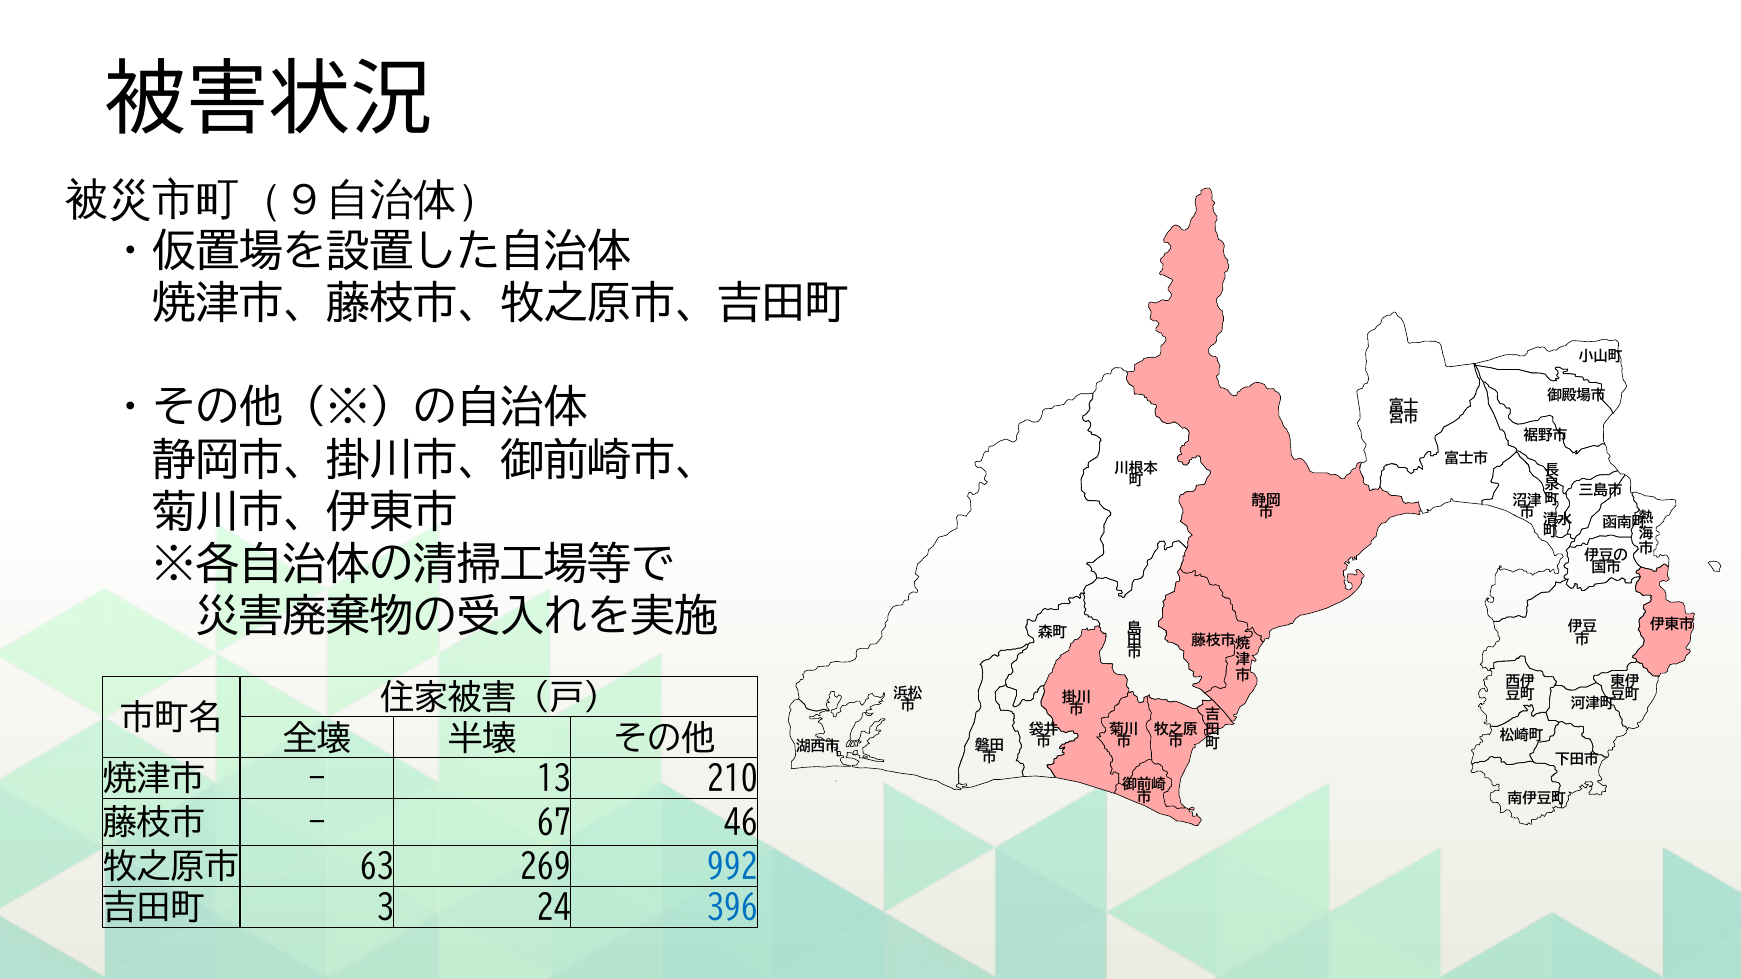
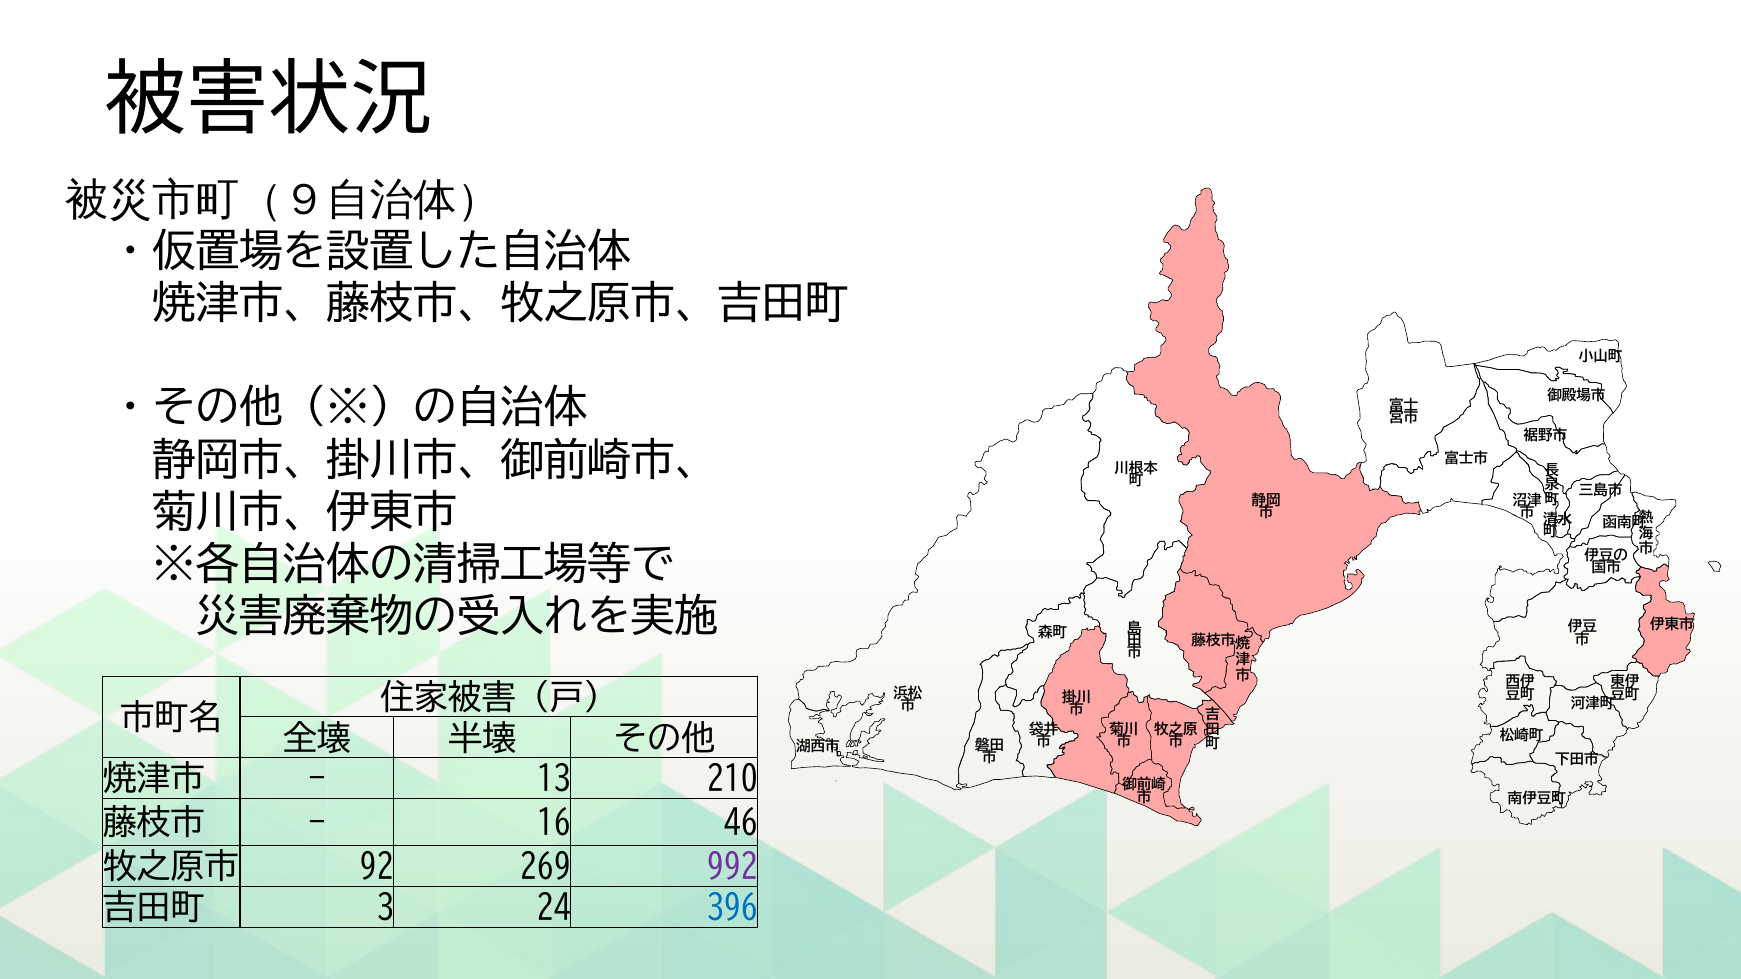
67: 67 -> 16 (554, 824)
63: 63 -> 92 (377, 868)
992 colour: blue -> purple (732, 868)
